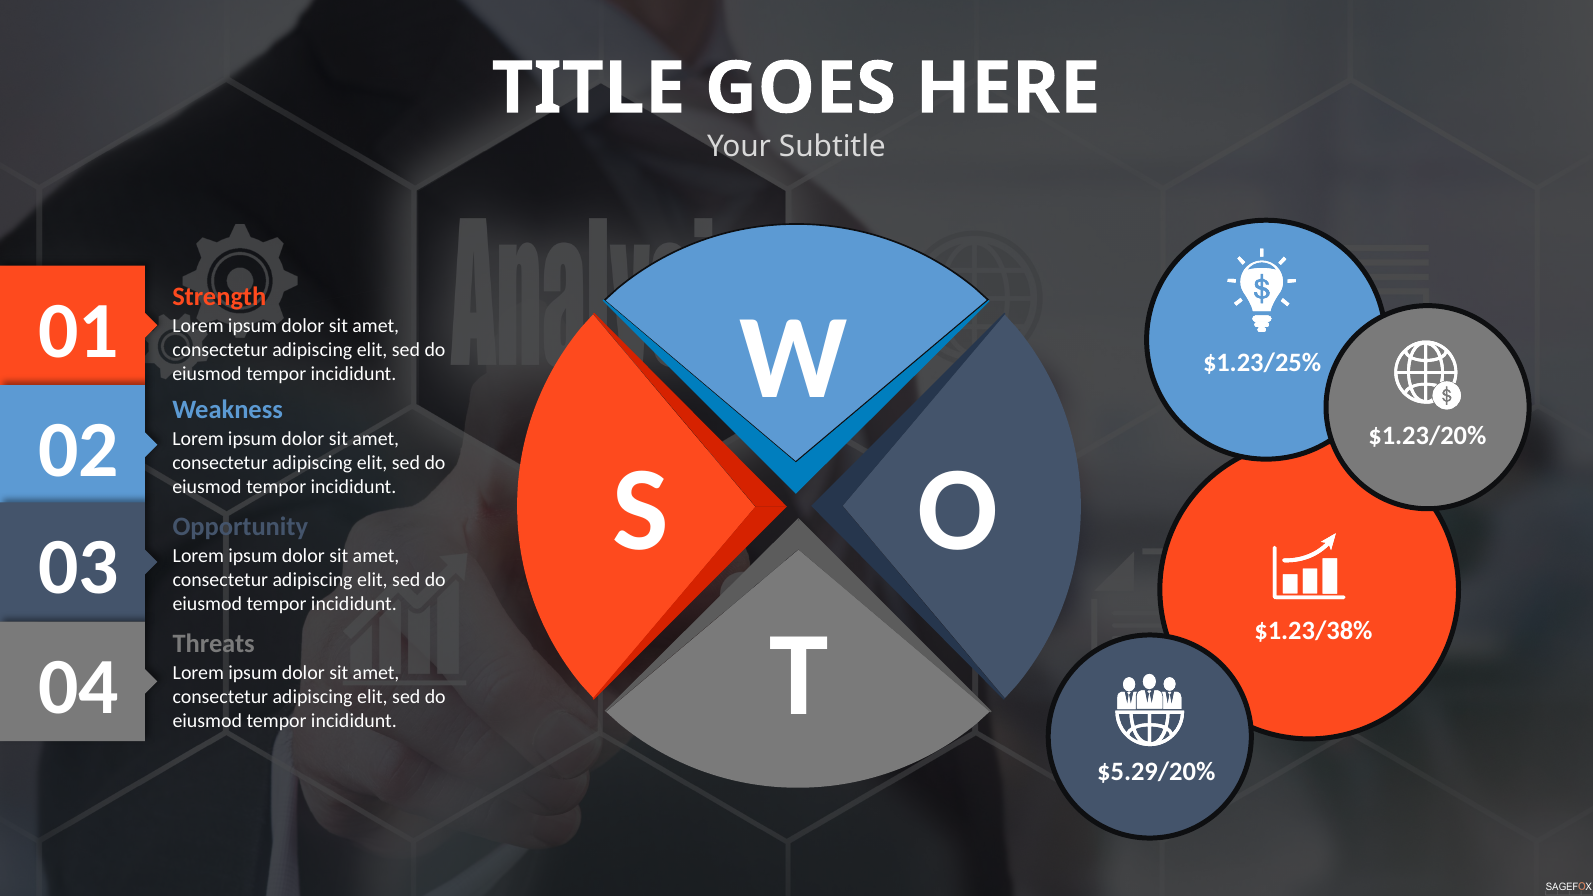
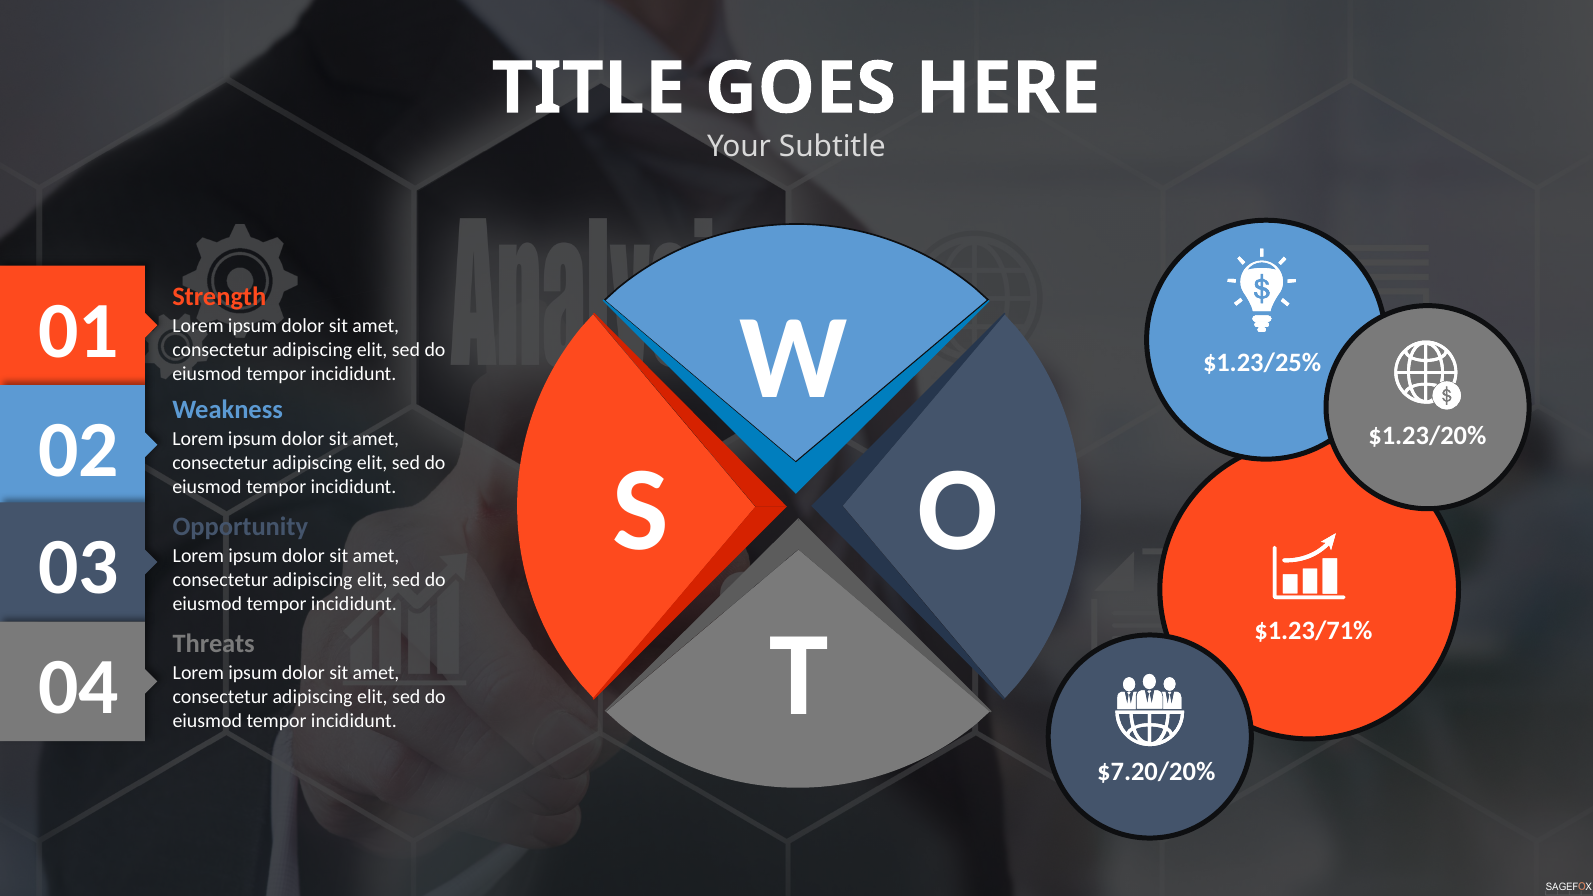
$1.23/38%: $1.23/38% -> $1.23/71% (1313, 630)
$5.29/20%: $5.29/20% -> $7.20/20% (1156, 772)
